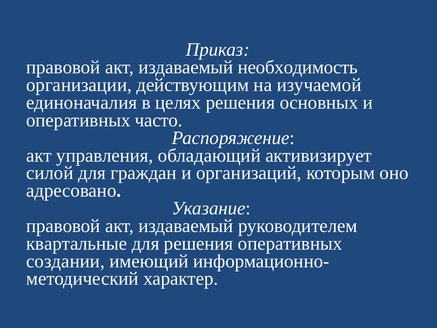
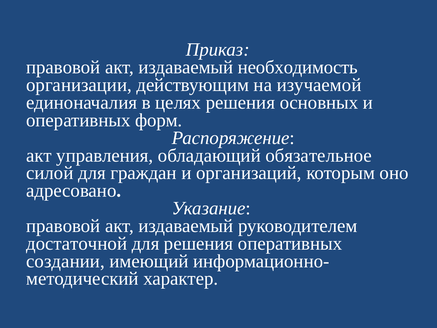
часто: часто -> форм (159, 120)
активизирует: активизирует -> обязательное (319, 155)
квартальные: квартальные -> достаточной (77, 243)
